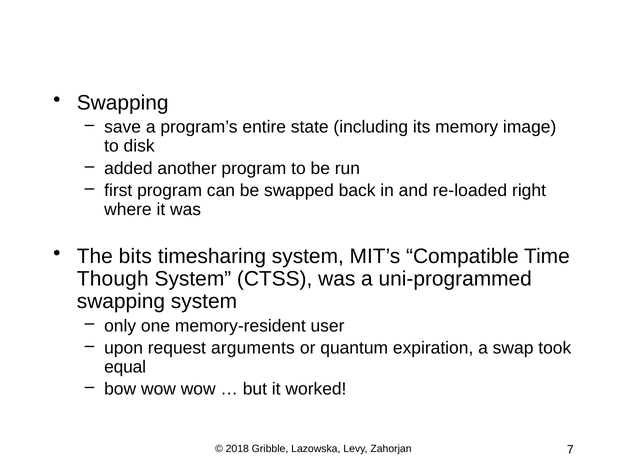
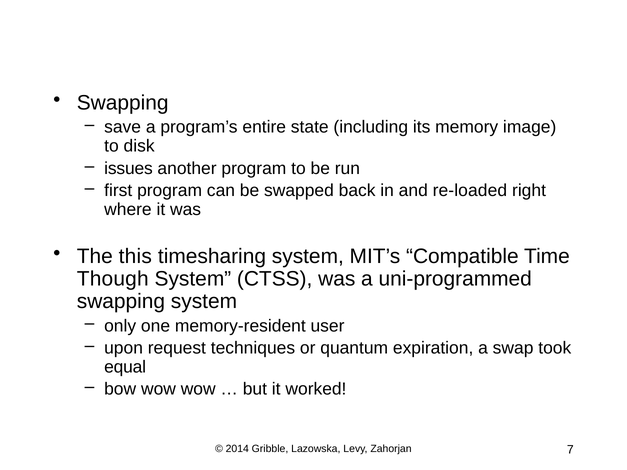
added: added -> issues (129, 168)
bits: bits -> this (135, 257)
arguments: arguments -> techniques (253, 348)
2018: 2018 -> 2014 (237, 449)
